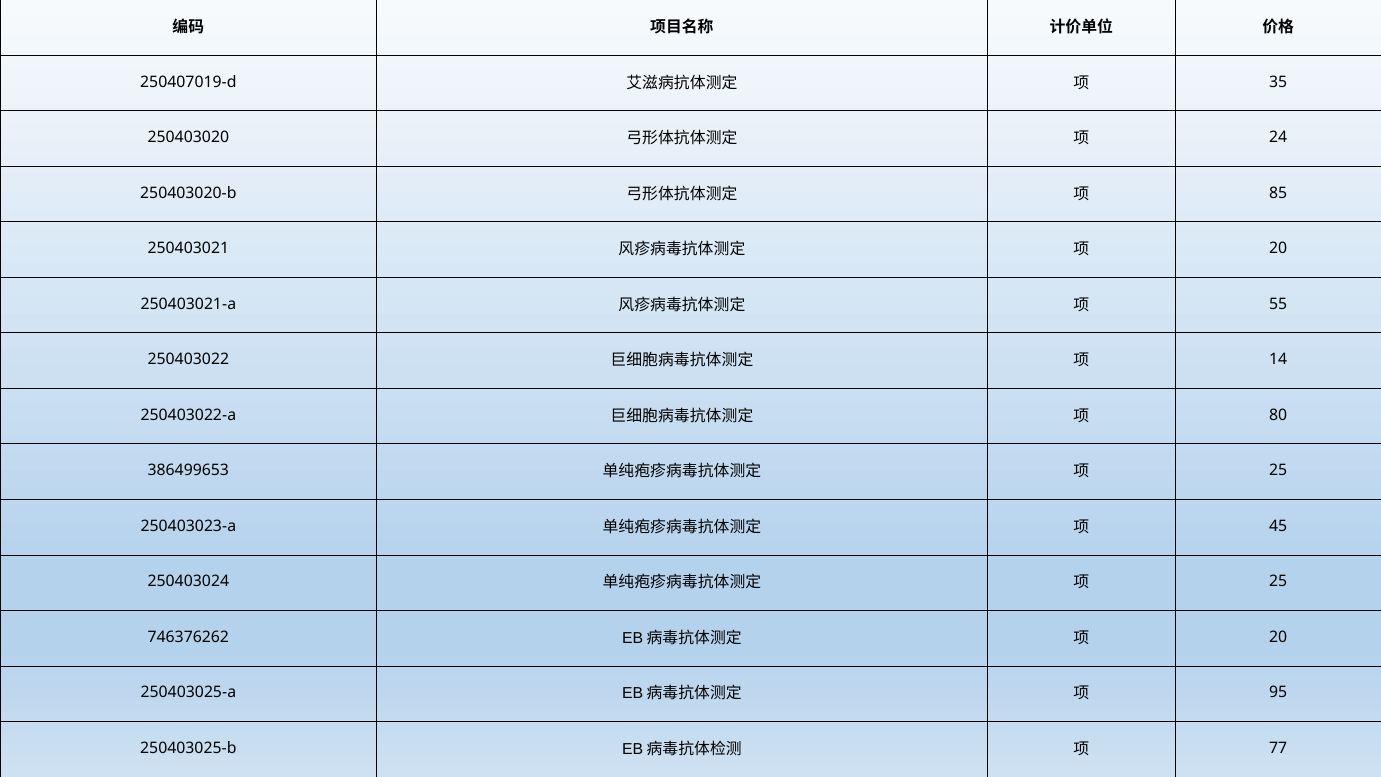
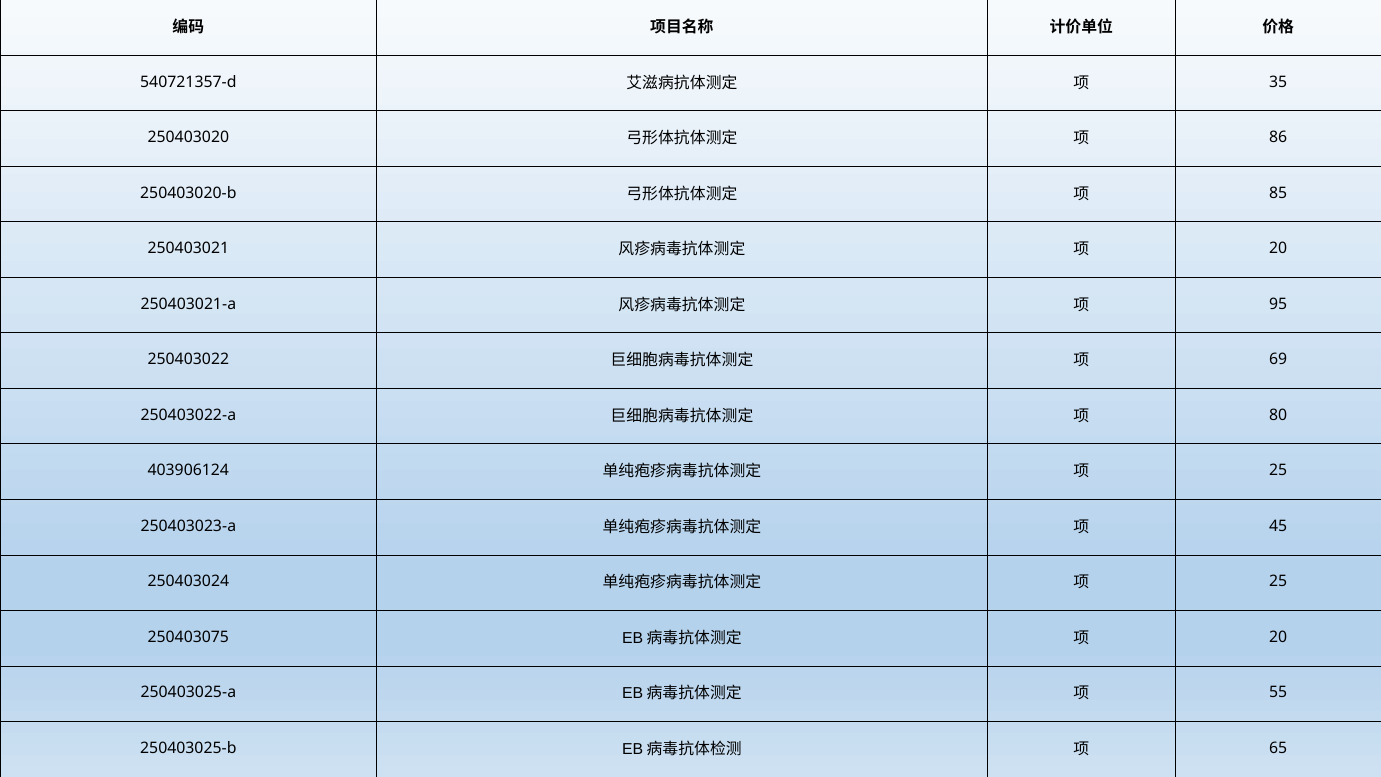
250407019-d: 250407019-d -> 540721357-d (188, 82)
24: 24 -> 86 (1278, 137)
55: 55 -> 95 (1278, 304)
14: 14 -> 69 (1278, 359)
386499653: 386499653 -> 403906124 (188, 470)
746376262: 746376262 -> 250403075 (188, 637)
95: 95 -> 55 (1278, 692)
77: 77 -> 65 (1278, 748)
